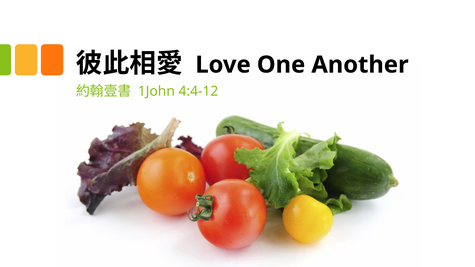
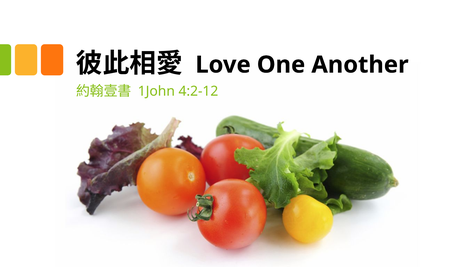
4:4-12: 4:4-12 -> 4:2-12 (198, 91)
